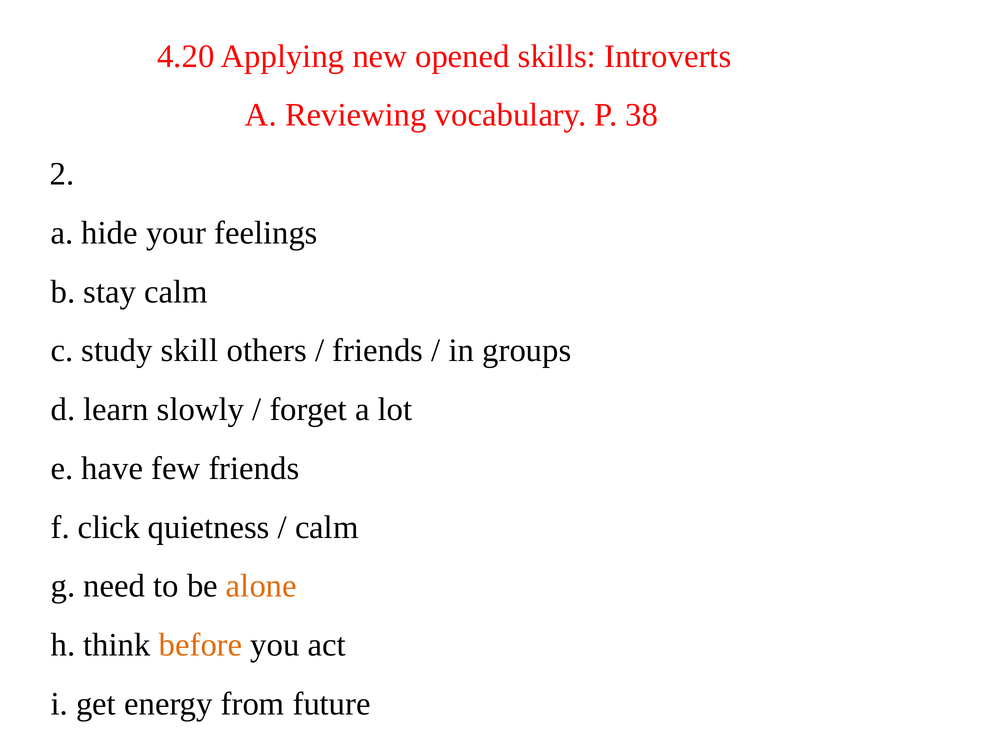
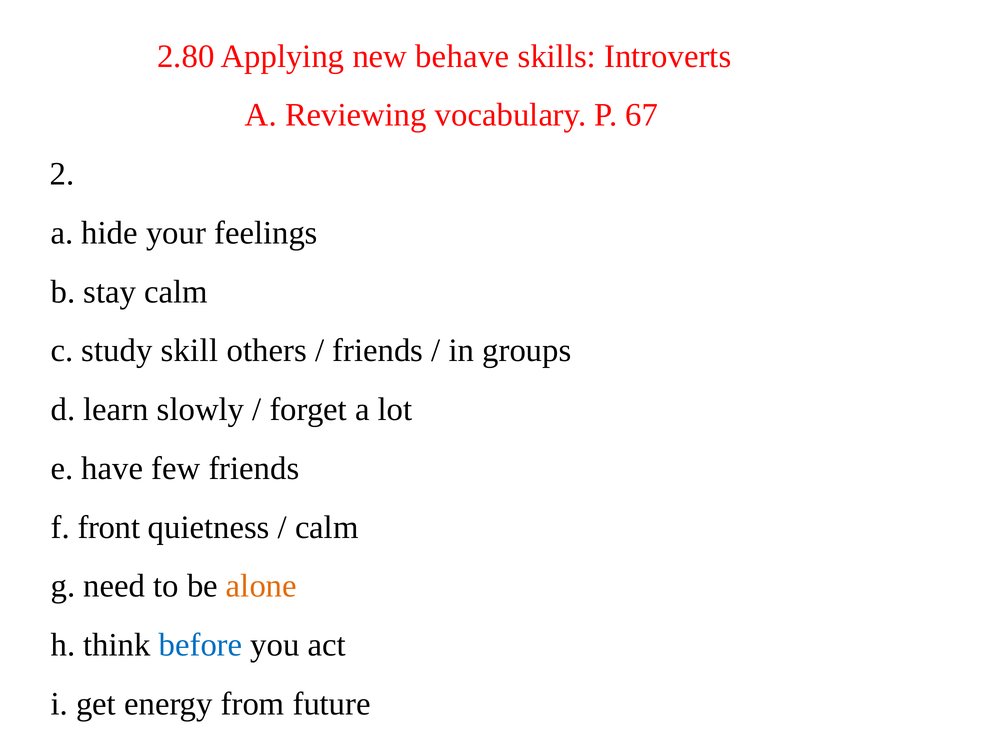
4.20: 4.20 -> 2.80 (186, 56)
opened: opened -> behave (462, 56)
38: 38 -> 67 (642, 115)
click: click -> front (109, 528)
before colour: orange -> blue (201, 645)
